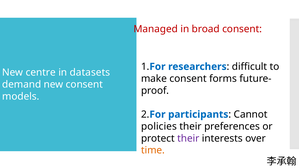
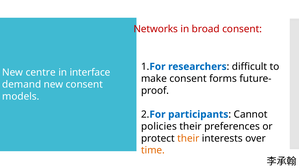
Managed: Managed -> Networks (156, 29)
datasets: datasets -> interface (90, 73)
their colour: purple -> orange (188, 138)
